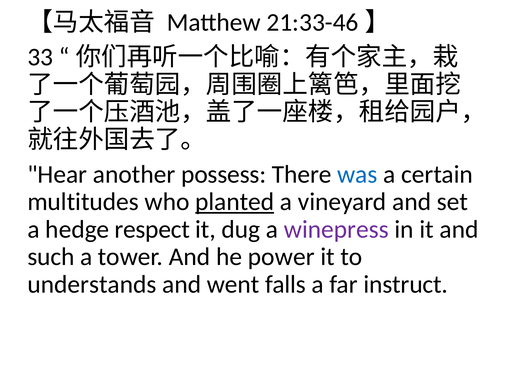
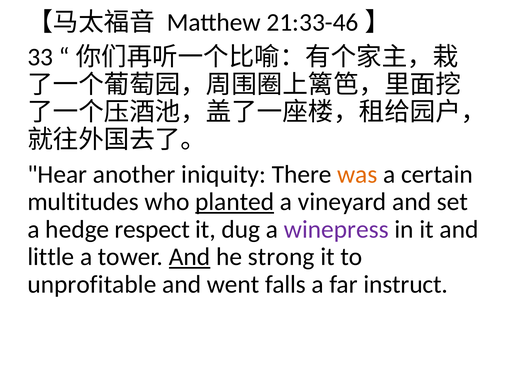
possess: possess -> iniquity (224, 175)
was colour: blue -> orange (357, 175)
such: such -> little (51, 257)
And underline: none -> present (190, 257)
power: power -> strong (281, 257)
understands: understands -> unprofitable (92, 285)
